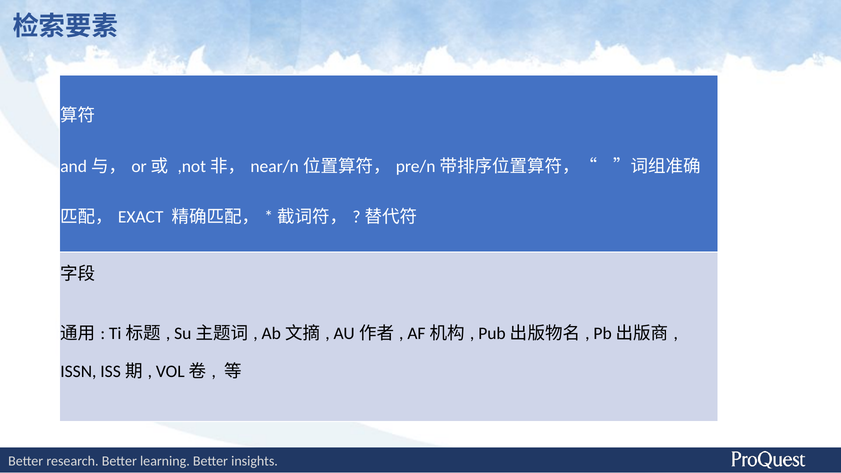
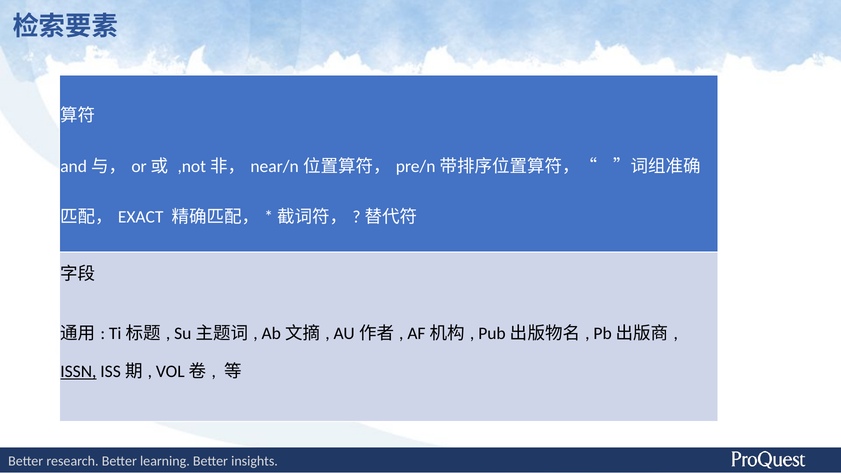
ISSN underline: none -> present (78, 372)
